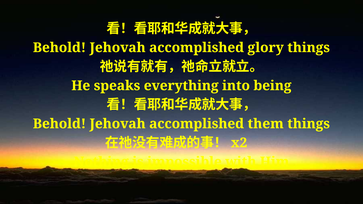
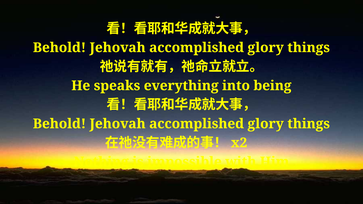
them: them -> glory (266, 124)
